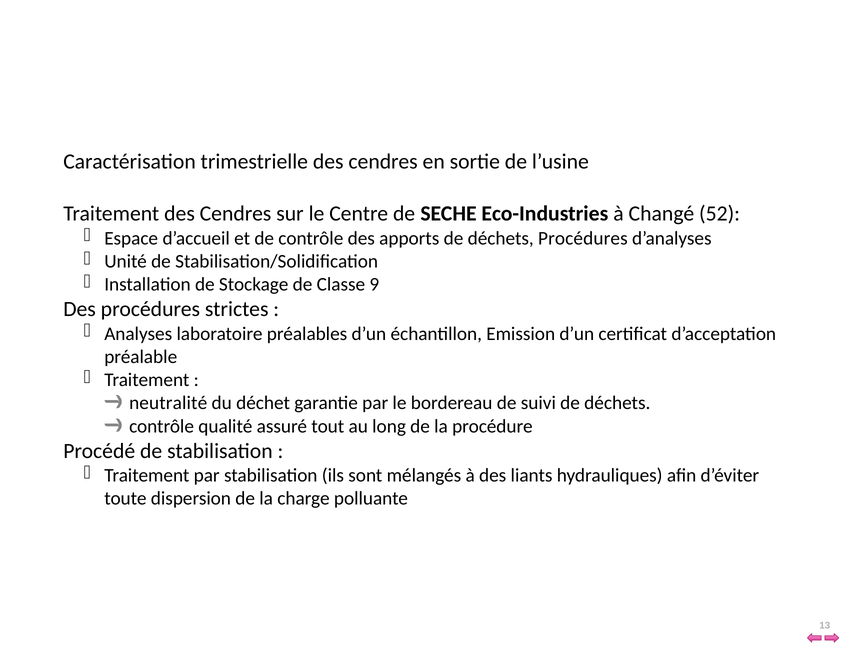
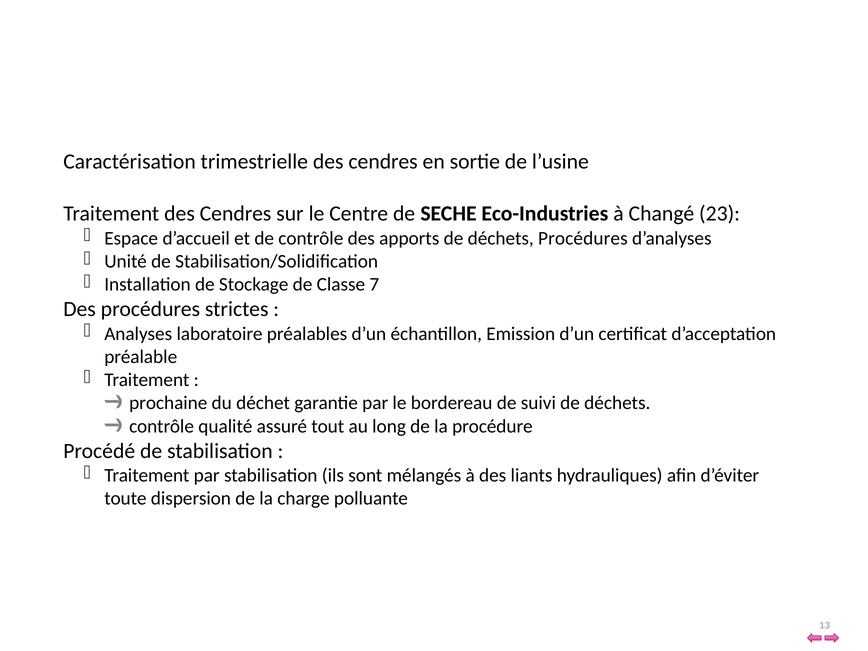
52: 52 -> 23 (720, 214)
9: 9 -> 7 (374, 284)
neutralité: neutralité -> prochaine (168, 403)
